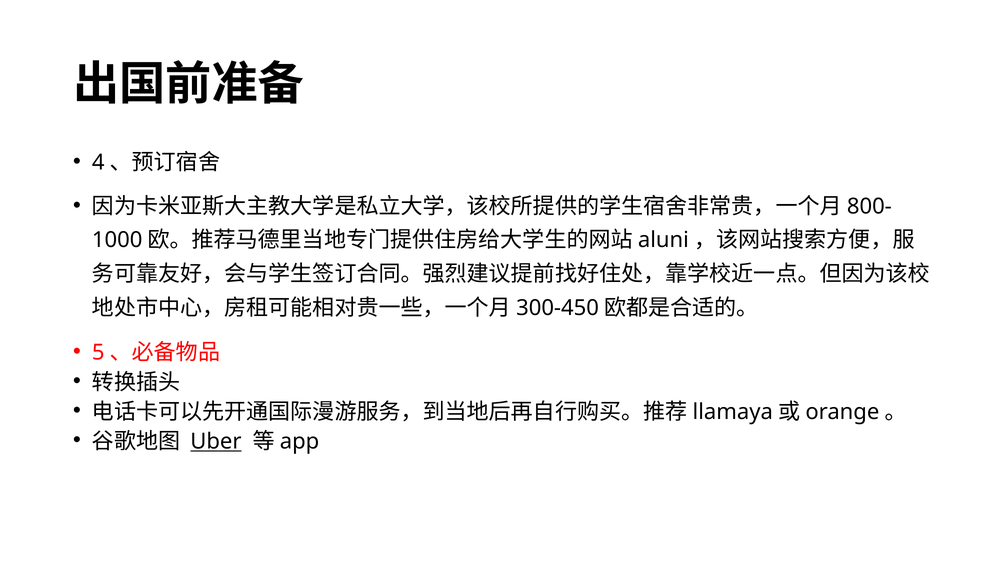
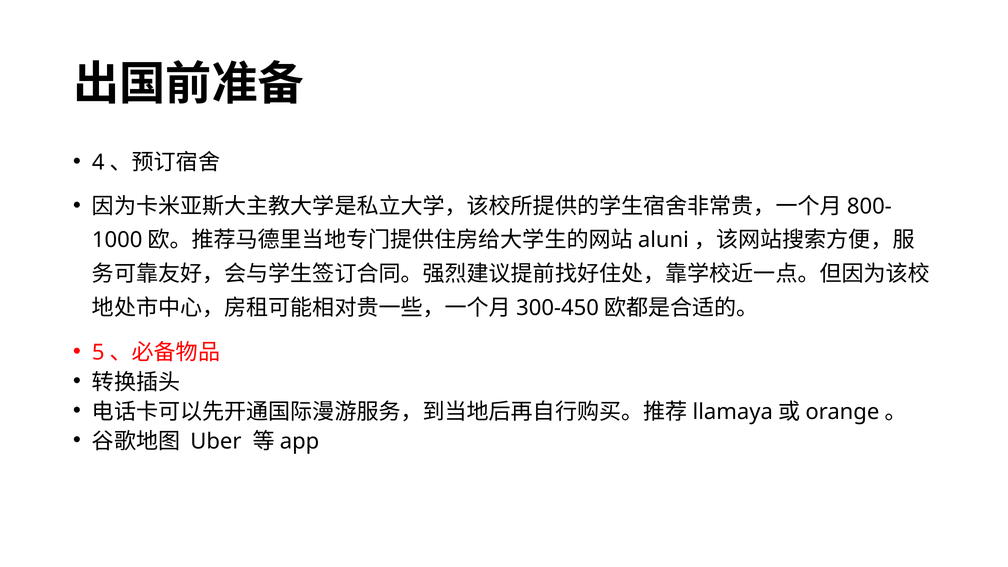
Uber underline: present -> none (216, 441)
